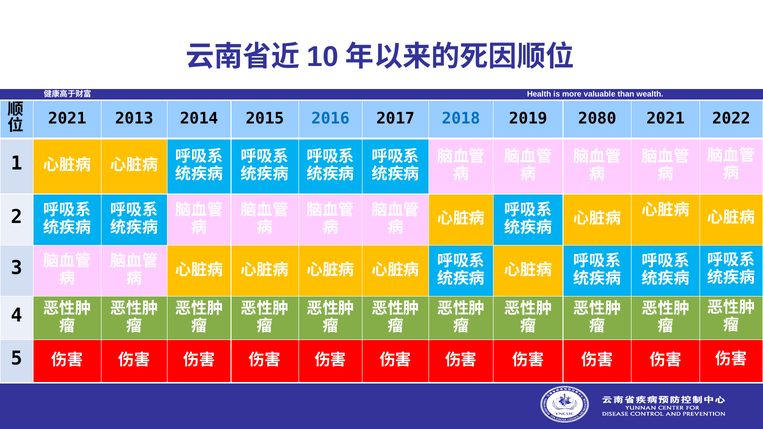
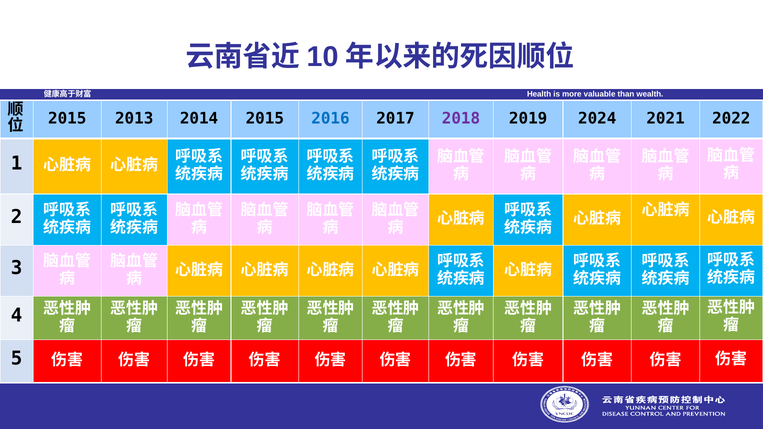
2021: 2021 -> 2015 (67, 119)
2018 colour: blue -> purple (461, 119)
2080: 2080 -> 2024 (597, 119)
